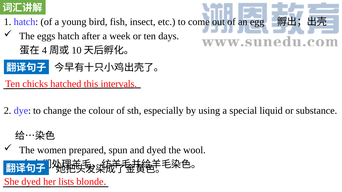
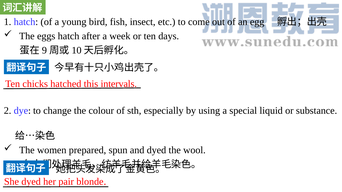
4: 4 -> 9 (44, 50)
lists: lists -> pair (66, 182)
